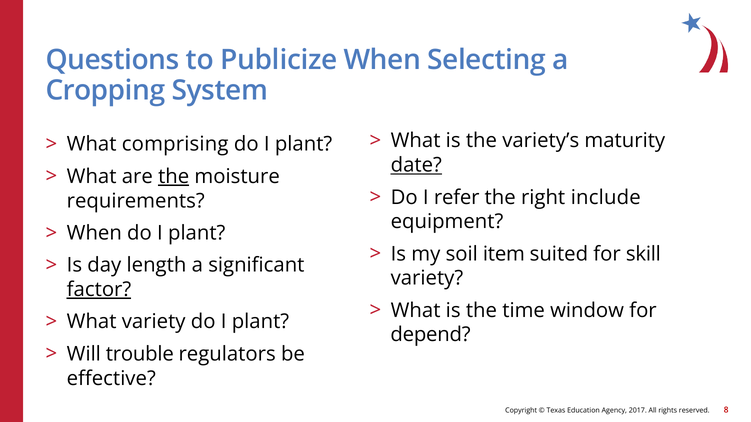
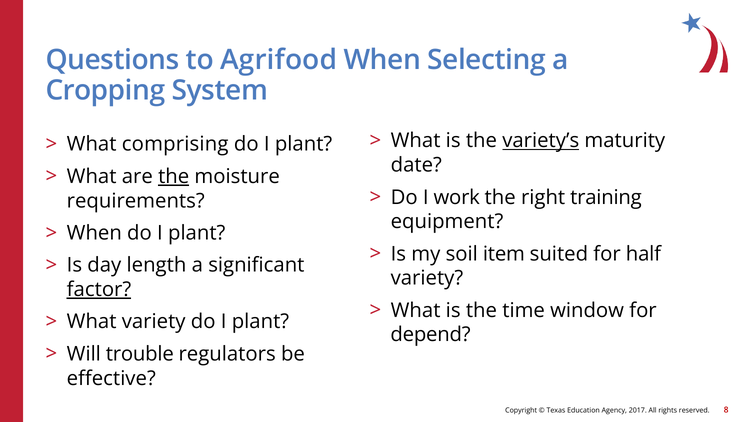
Publicize: Publicize -> Agrifood (279, 60)
variety’s underline: none -> present (541, 141)
date underline: present -> none (416, 165)
refer: refer -> work (457, 198)
include: include -> training (606, 198)
skill: skill -> half (643, 254)
